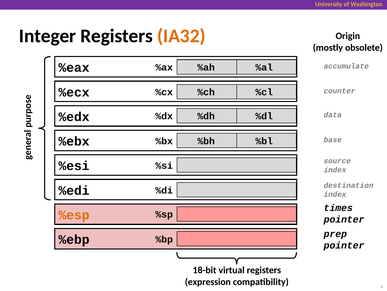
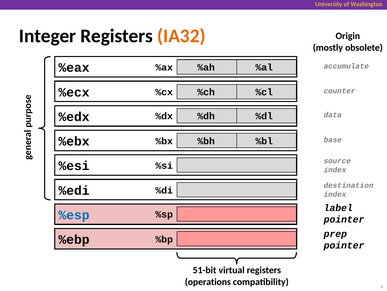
times: times -> label (338, 207)
%esp colour: orange -> blue (74, 215)
18-bit: 18-bit -> 51-bit (205, 270)
expression: expression -> operations (208, 281)
